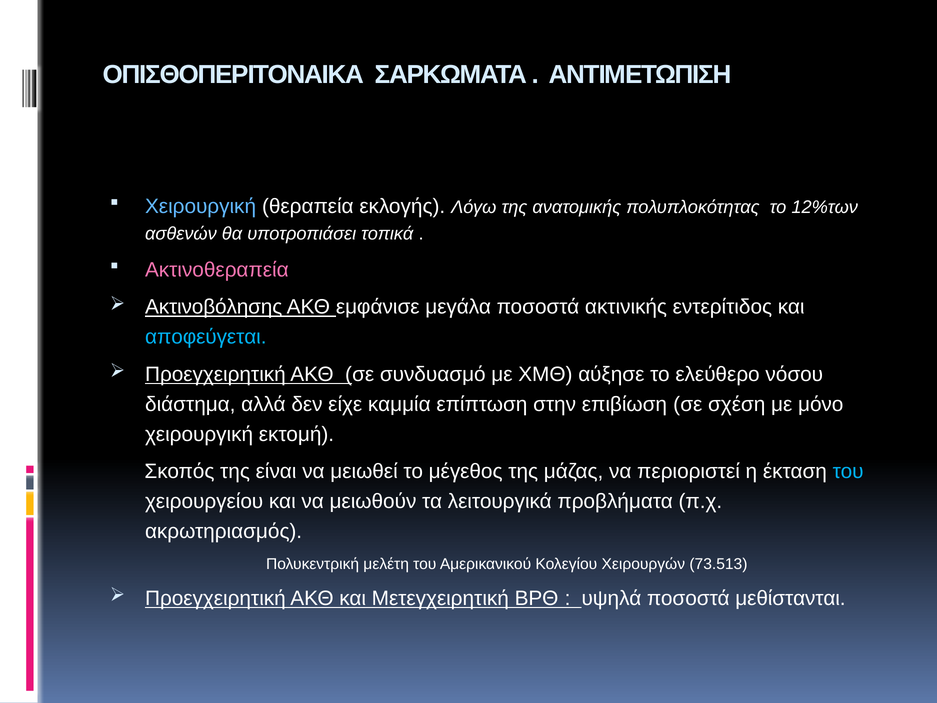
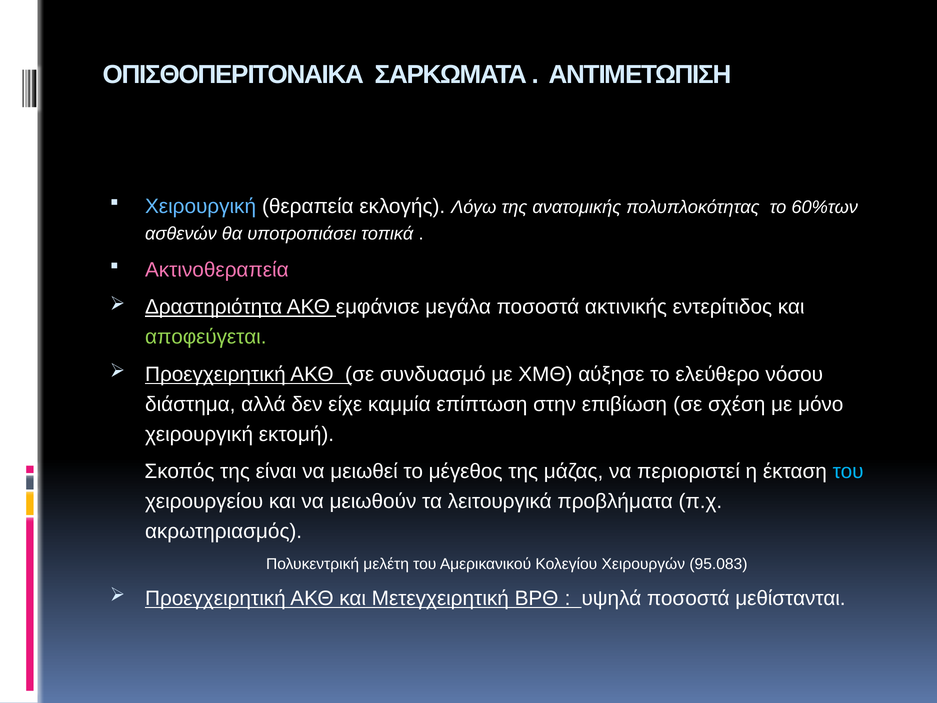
12%των: 12%των -> 60%των (825, 207)
Ακτινοβόλησης: Ακτινοβόλησης -> Δραστηριότητα (214, 307)
αποφεύγεται colour: light blue -> light green (206, 337)
73.513: 73.513 -> 95.083 (718, 564)
